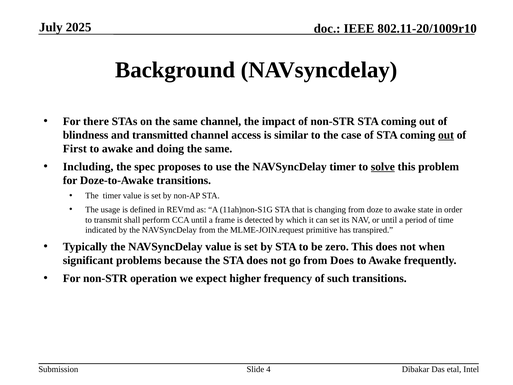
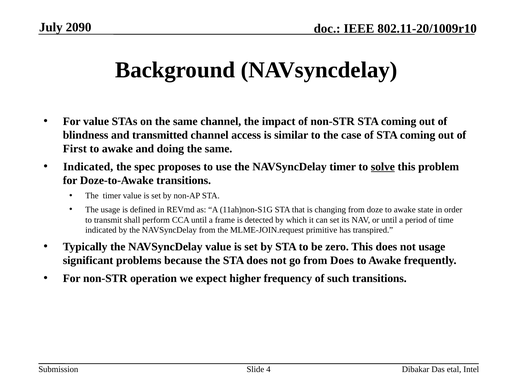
2025: 2025 -> 2090 (79, 27)
For there: there -> value (96, 121)
out underline: present -> none (446, 135)
Including: Including -> Indicated (88, 167)
not when: when -> usage (432, 246)
